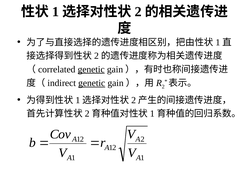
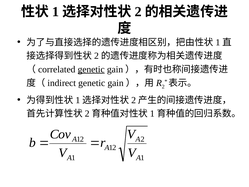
genetic underline: present -> none (92, 83)
